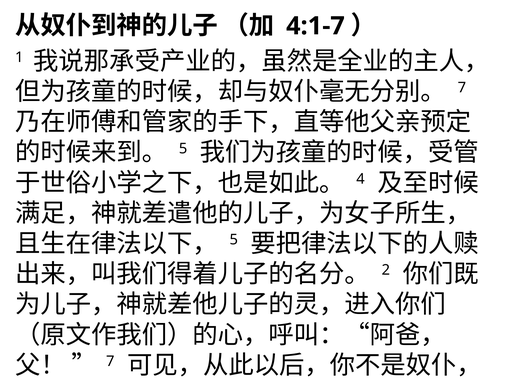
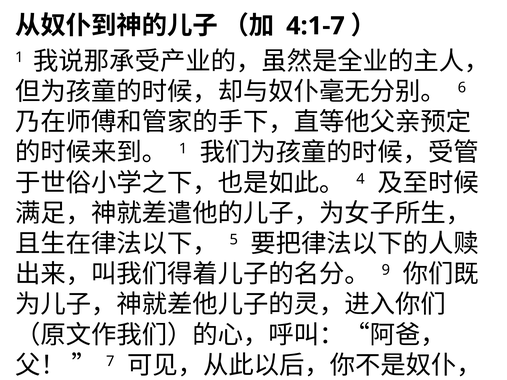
7: 7 -> 6 (462, 88)
5: 5 -> 1 (183, 149)
2: 2 -> 9 (386, 270)
